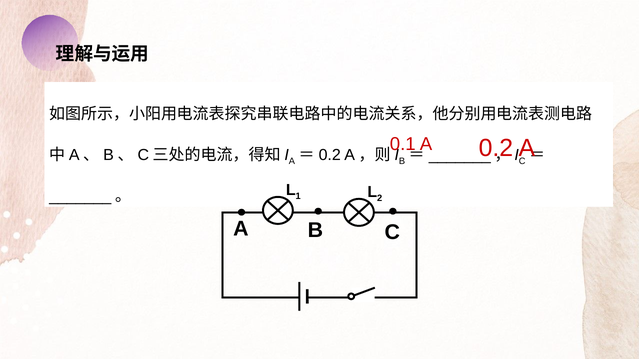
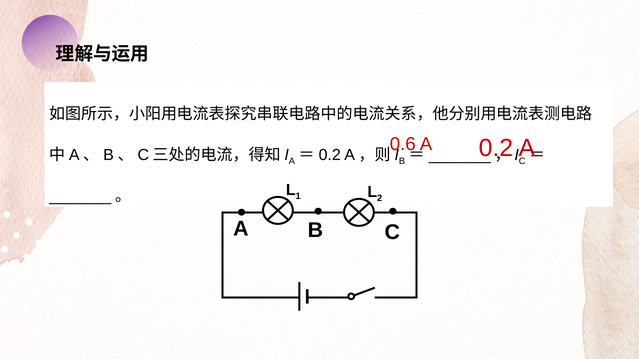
0.1: 0.1 -> 0.6 (403, 144)
